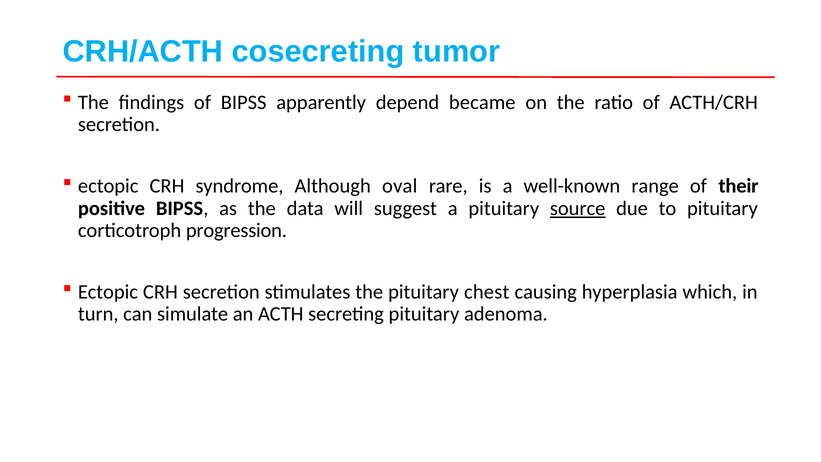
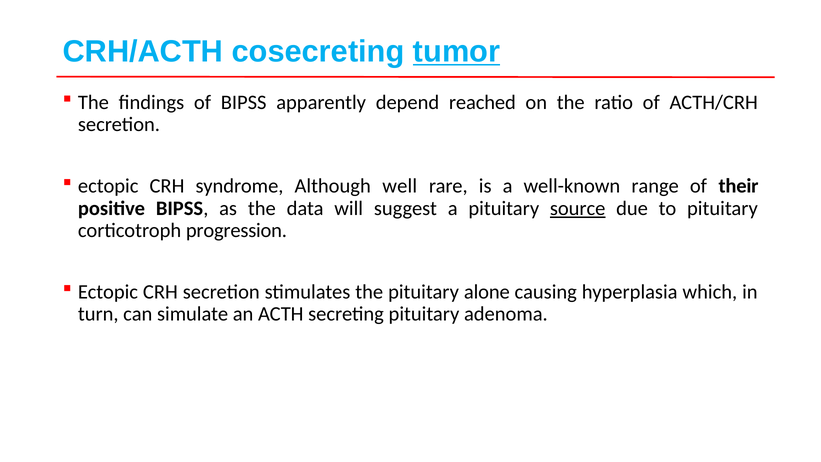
tumor underline: none -> present (457, 51)
became: became -> reached (482, 103)
oval: oval -> well (400, 186)
chest: chest -> alone (487, 292)
